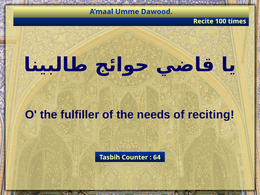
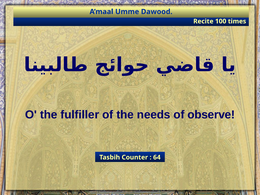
reciting: reciting -> observe (211, 115)
